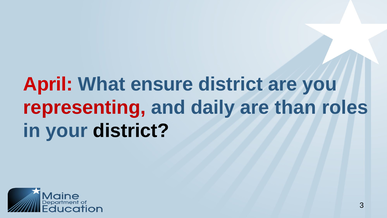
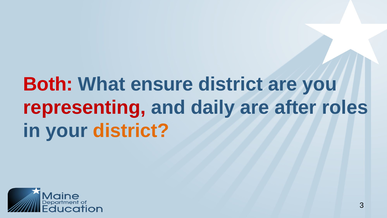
April: April -> Both (48, 84)
than: than -> after (296, 107)
district colour: black -> orange (131, 131)
